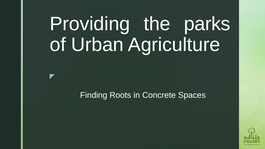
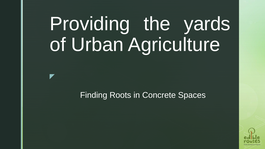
parks: parks -> yards (207, 24)
